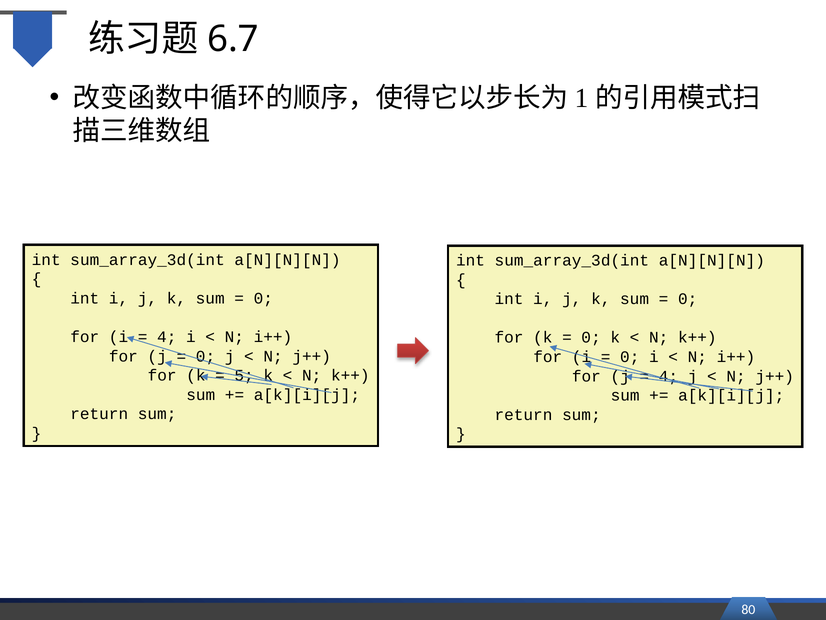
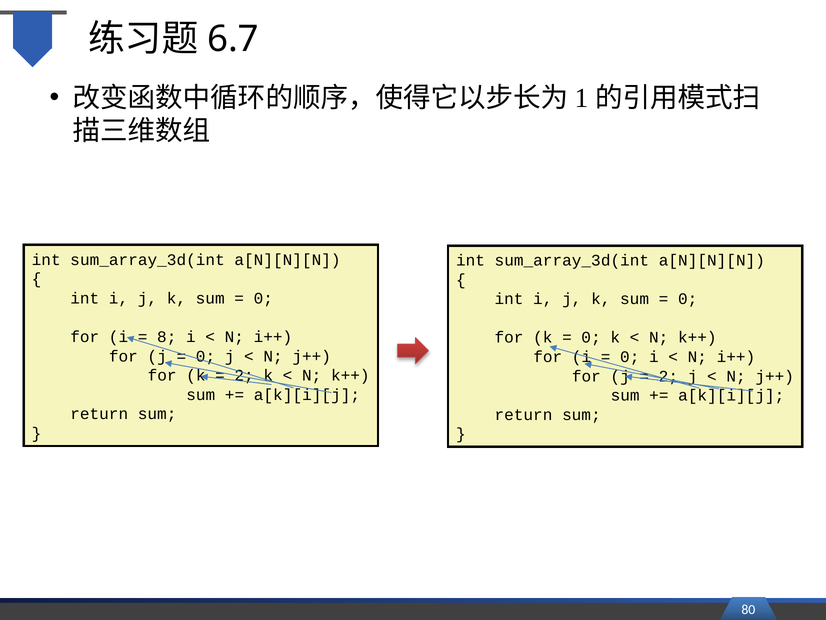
4: 4 -> 8 (167, 337)
5: 5 -> 2 (244, 375)
4: 4 -> 2 (668, 376)
